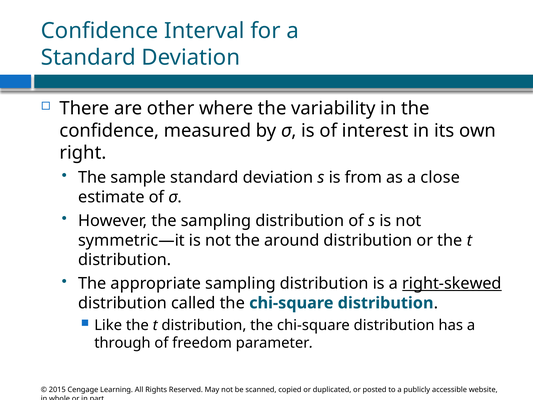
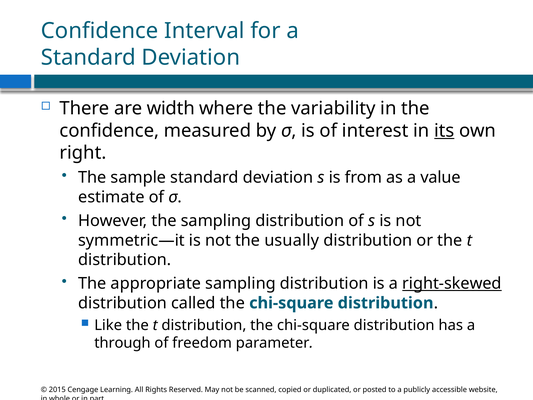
other: other -> width (171, 108)
its underline: none -> present (444, 130)
close: close -> value (441, 177)
around: around -> usually (292, 240)
